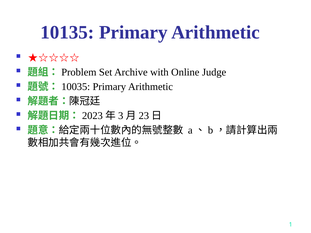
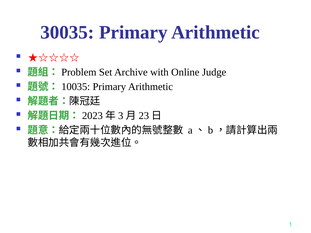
10135: 10135 -> 30035 (67, 32)
